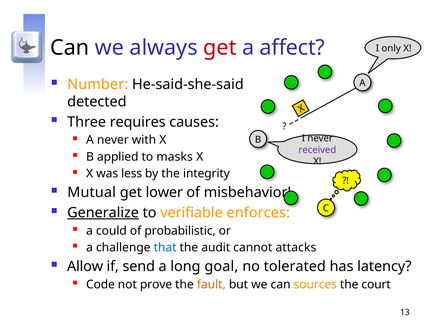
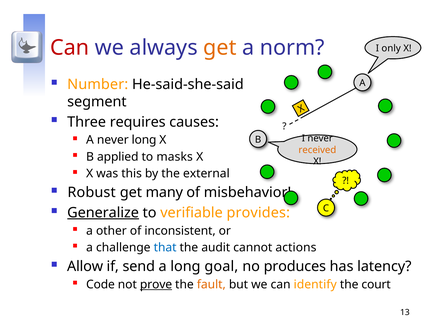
Can colour: black -> red (70, 48)
get colour: red -> orange (220, 48)
affect: affect -> norm (292, 48)
detected: detected -> segment (97, 102)
never with: with -> long (144, 140)
received colour: purple -> orange (317, 150)
less: less -> this (132, 174)
integrity: integrity -> external (206, 174)
Mutual: Mutual -> Robust (92, 193)
lower: lower -> many (164, 193)
enforces: enforces -> provides (258, 213)
could: could -> other (111, 231)
probabilistic: probabilistic -> inconsistent (180, 231)
attacks: attacks -> actions (296, 248)
tolerated: tolerated -> produces (295, 266)
prove underline: none -> present (156, 284)
sources: sources -> identify (315, 284)
